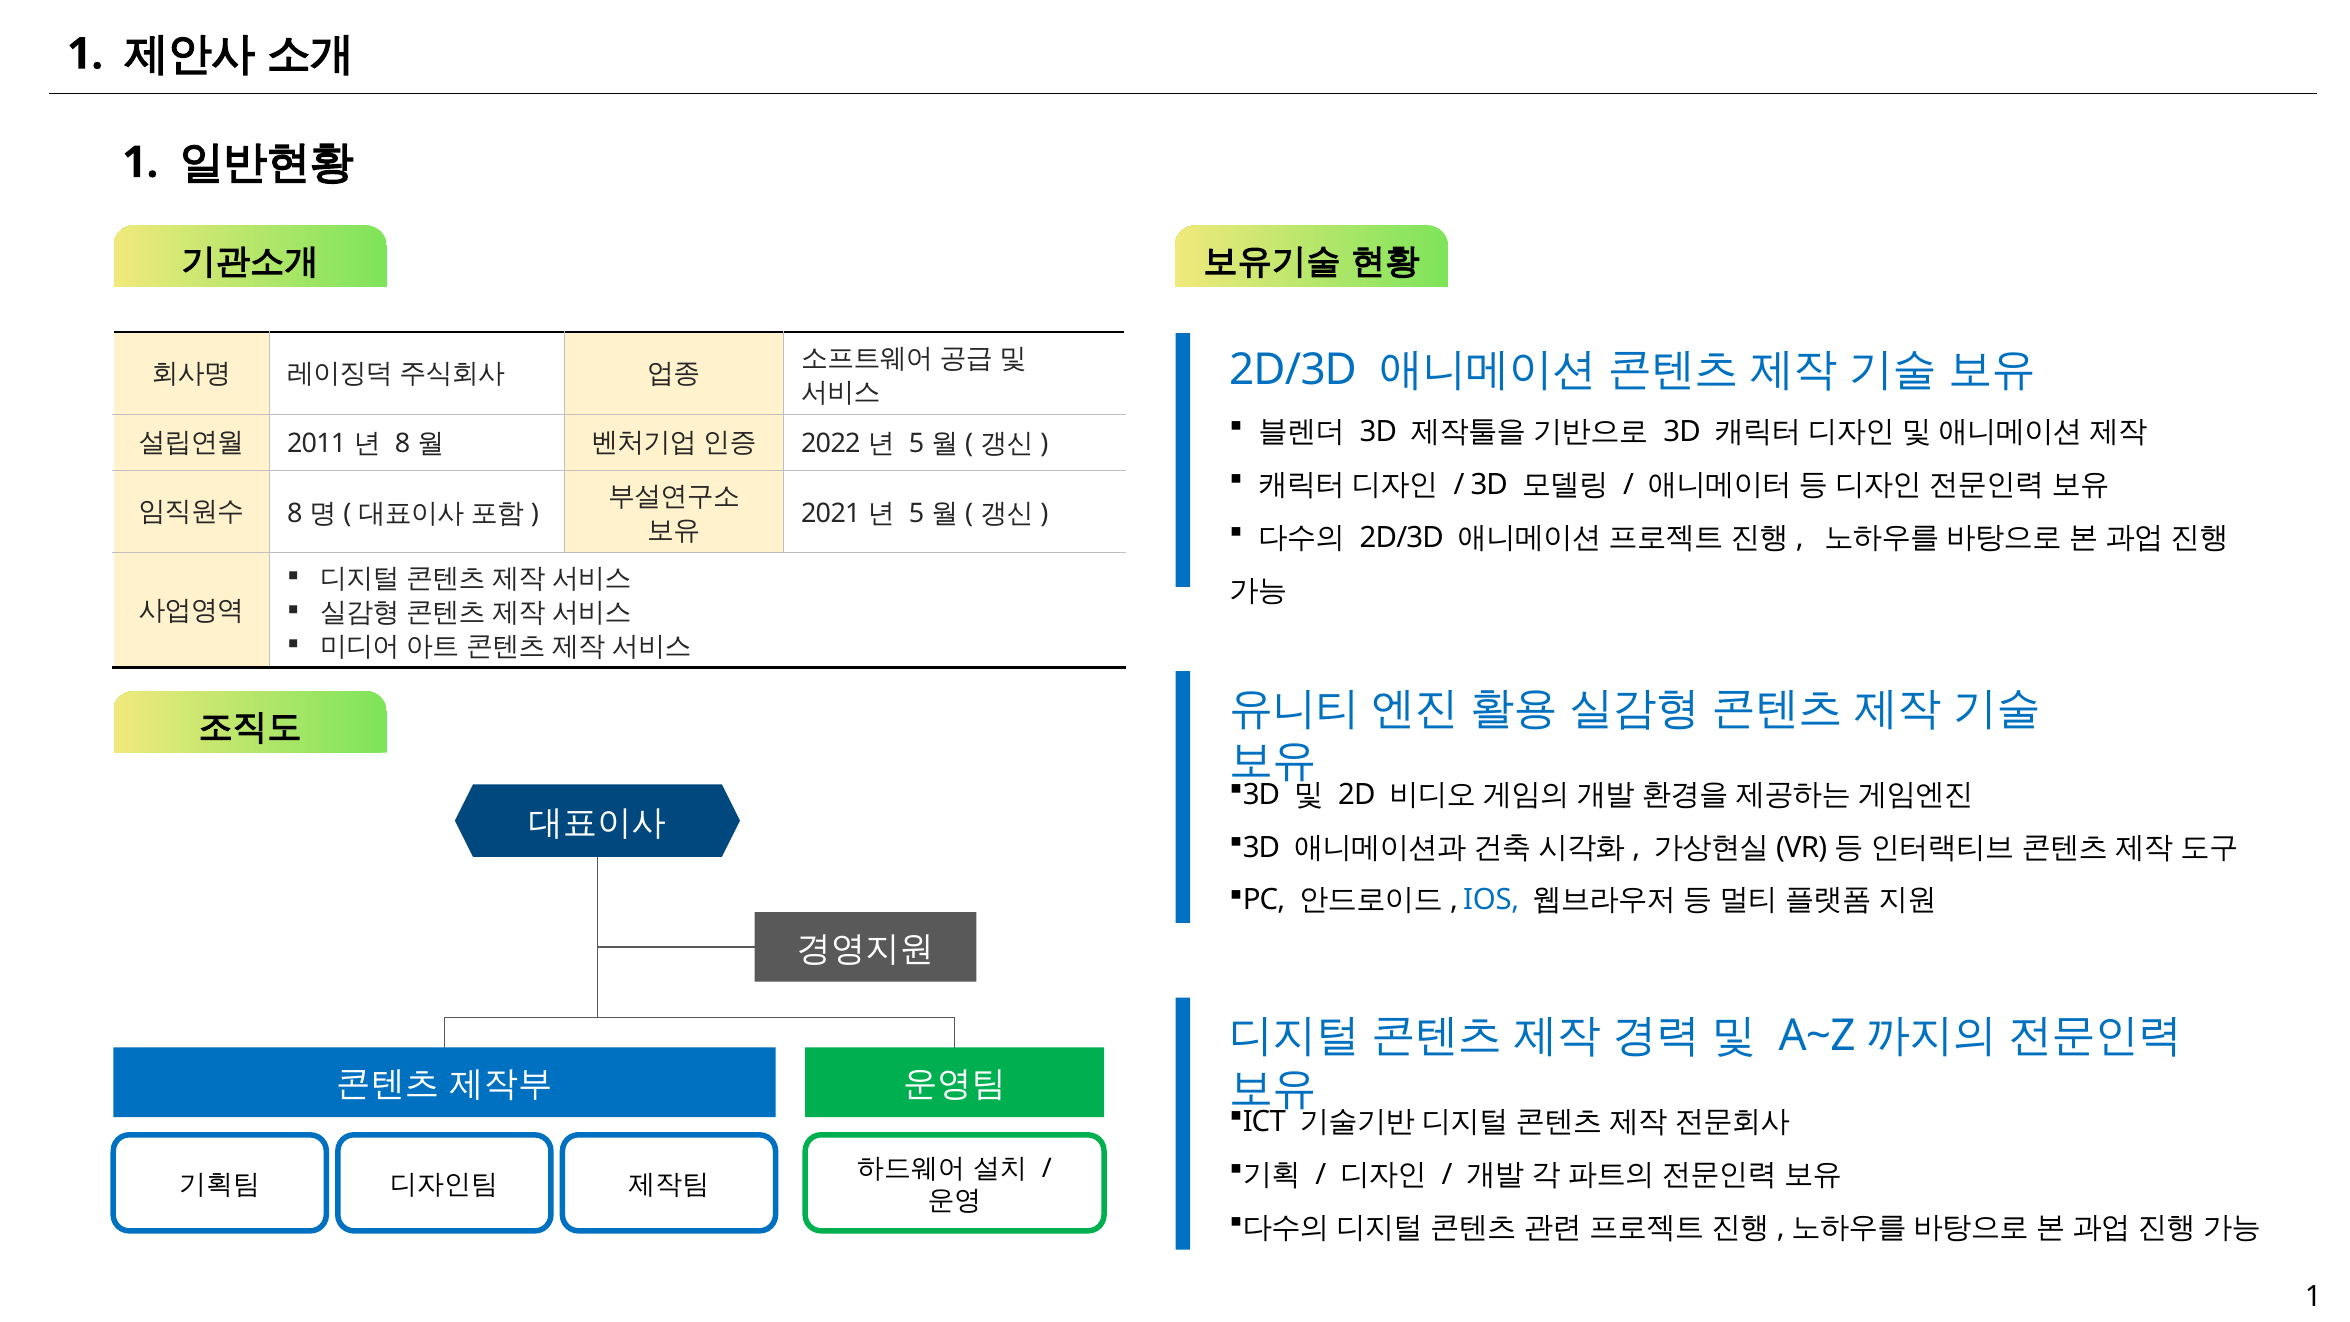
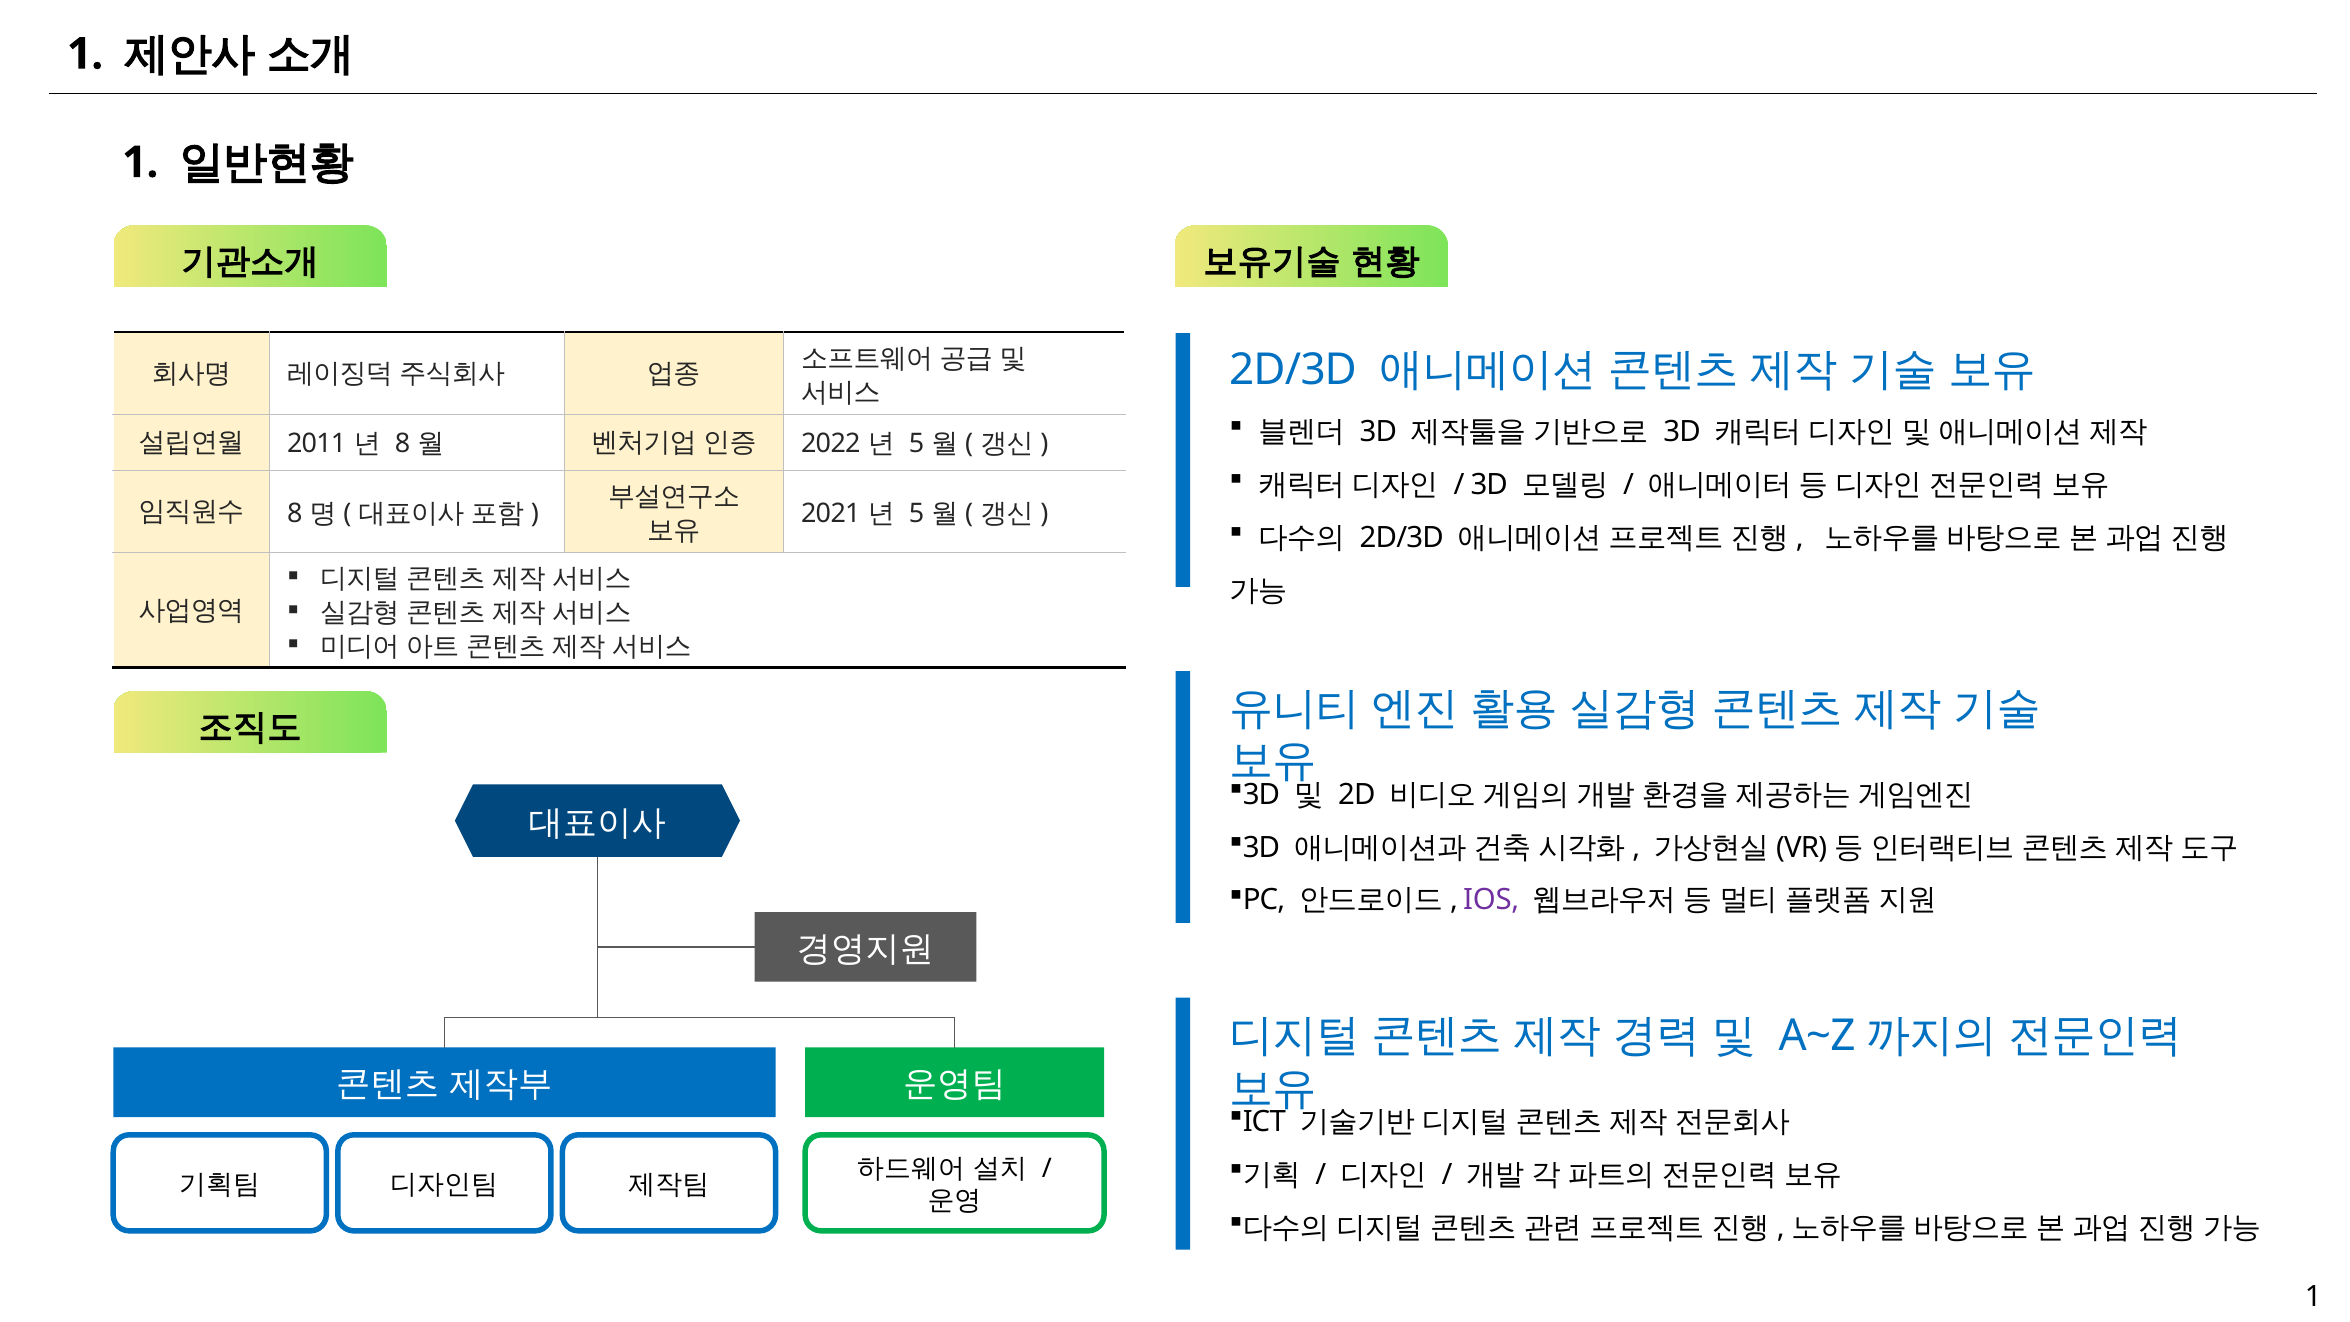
IOS colour: blue -> purple (1491, 900)
